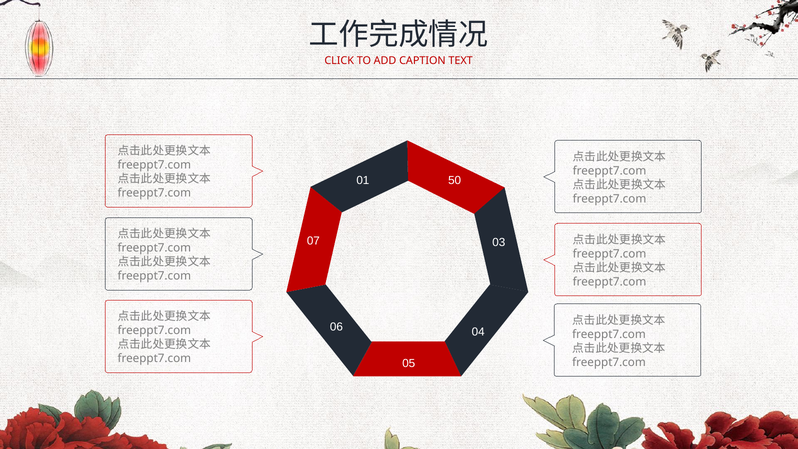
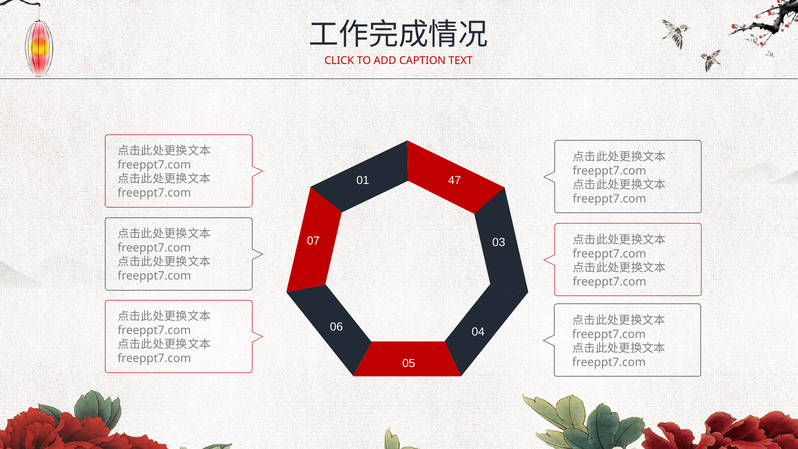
50: 50 -> 47 (455, 181)
